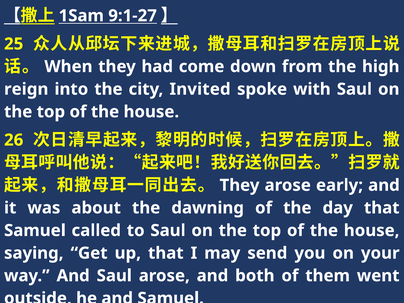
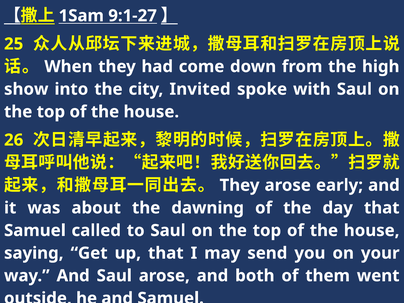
reign: reign -> show (26, 89)
